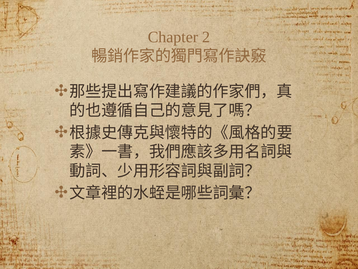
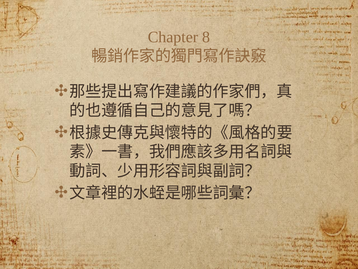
2: 2 -> 8 (206, 37)
